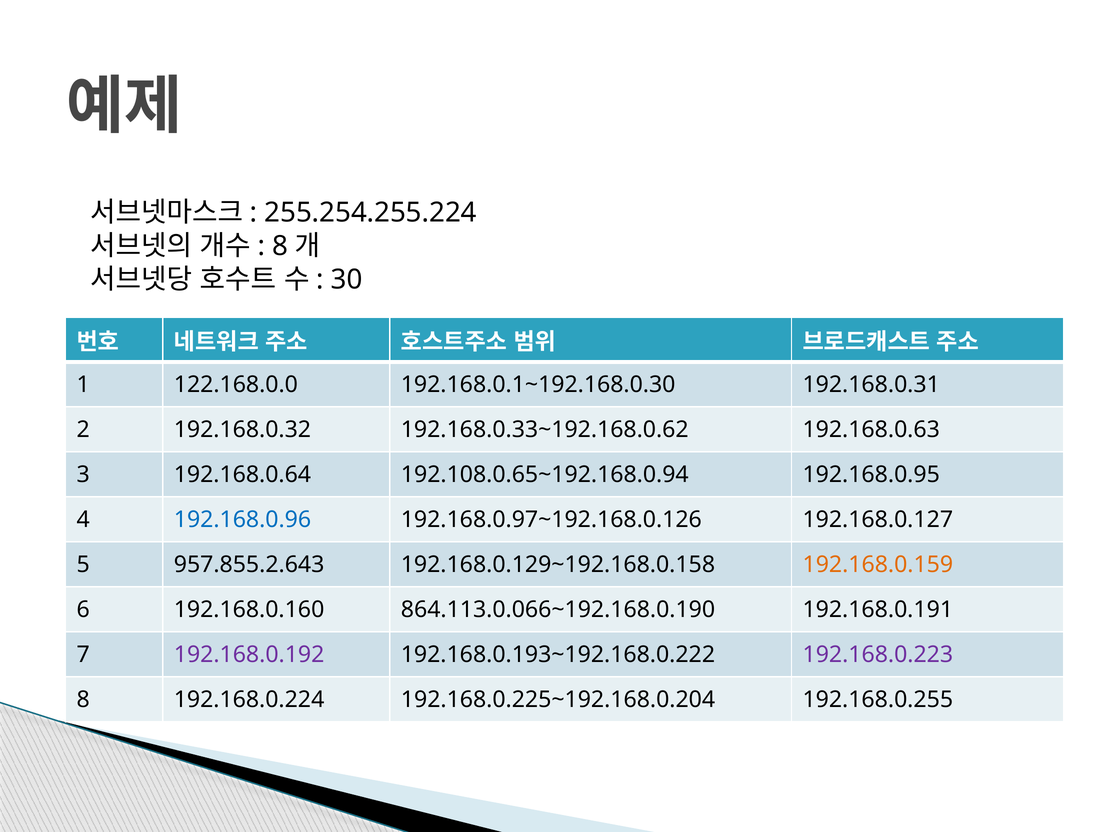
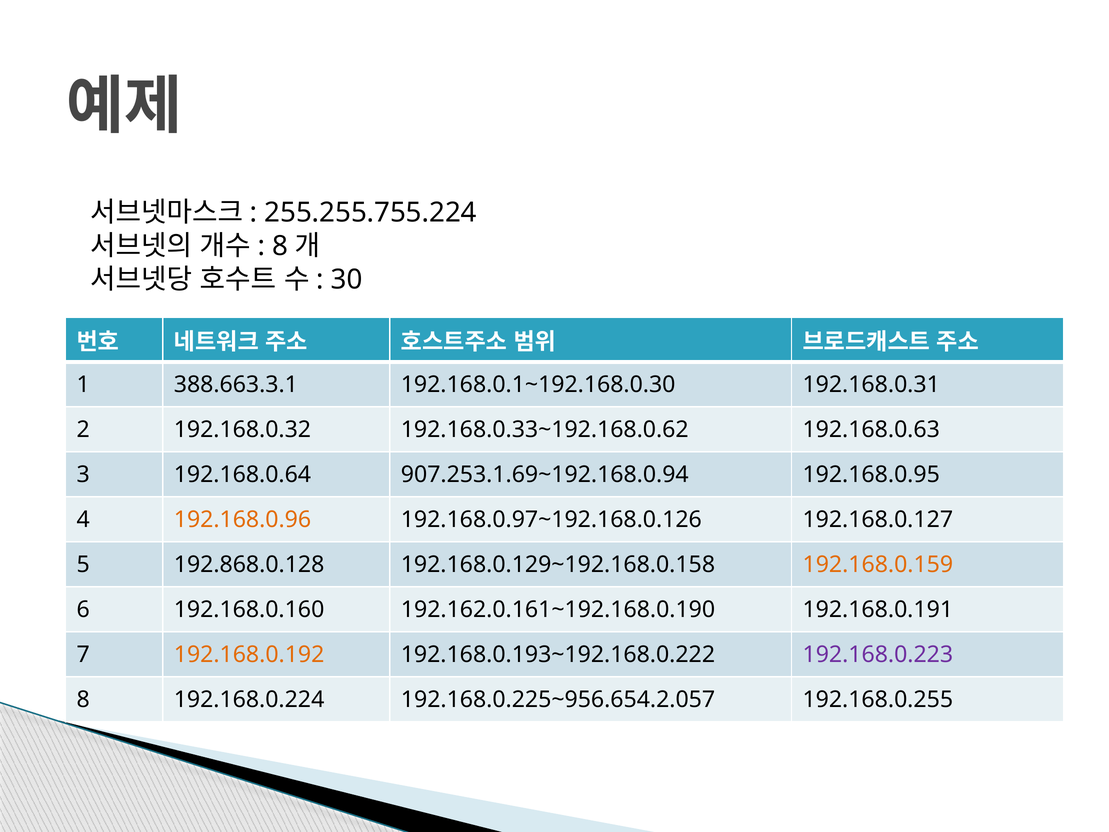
255.254.255.224: 255.254.255.224 -> 255.255.755.224 (371, 213)
122.168.0.0: 122.168.0.0 -> 388.663.3.1 (236, 384)
192.108.0.65~192.168.0.94: 192.108.0.65~192.168.0.94 -> 907.253.1.69~192.168.0.94 (545, 474)
192.168.0.96 colour: blue -> orange (242, 519)
957.855.2.643: 957.855.2.643 -> 192.868.0.128 (249, 564)
864.113.0.066~192.168.0.190: 864.113.0.066~192.168.0.190 -> 192.162.0.161~192.168.0.190 (558, 609)
192.168.0.192 colour: purple -> orange (249, 654)
192.168.0.225~192.168.0.204: 192.168.0.225~192.168.0.204 -> 192.168.0.225~956.654.2.057 (558, 699)
